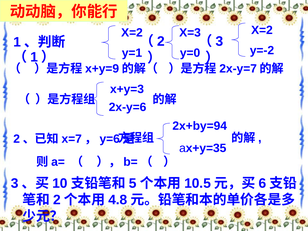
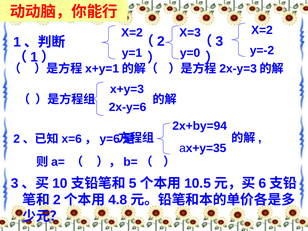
x+y=9: x+y=9 -> x+y=1 (102, 69)
2x-y=7: 2x-y=7 -> 2x-y=3 (238, 69)
x=7: x=7 -> x=6 (72, 139)
